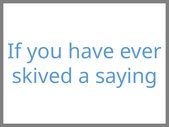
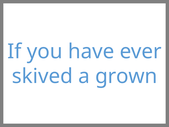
saying: saying -> grown (126, 76)
